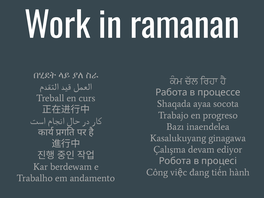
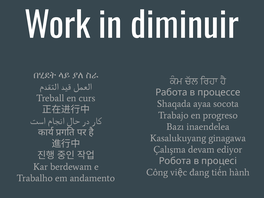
ramanan: ramanan -> diminuir (185, 26)
